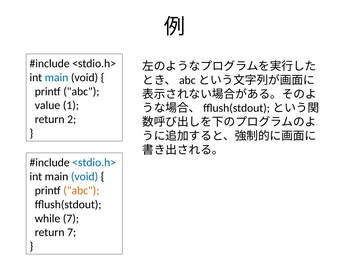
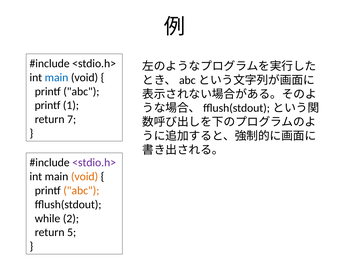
value: value -> printf (48, 105)
2: 2 -> 7 (72, 119)
<stdio.h> colour: blue -> purple (94, 162)
void colour: blue -> orange (85, 176)
while 7: 7 -> 2 (71, 218)
return 7: 7 -> 5 (72, 232)
